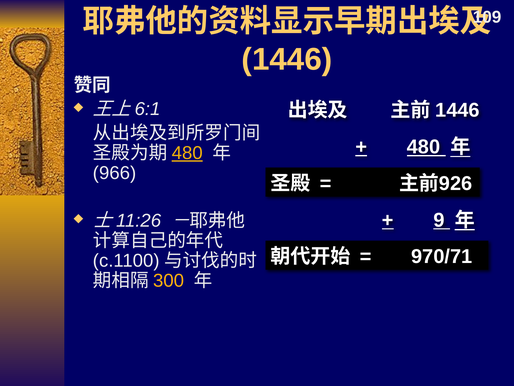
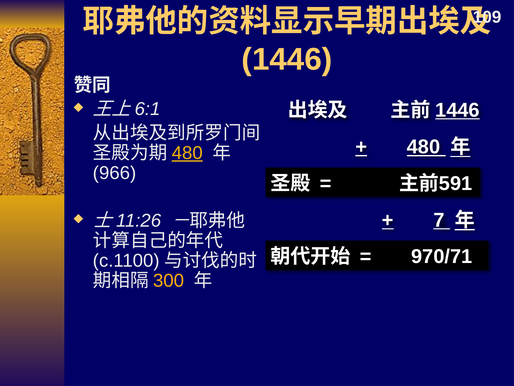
1446 underline: none -> present (457, 110)
926: 926 -> 591 (456, 183)
9: 9 -> 7 (439, 220)
